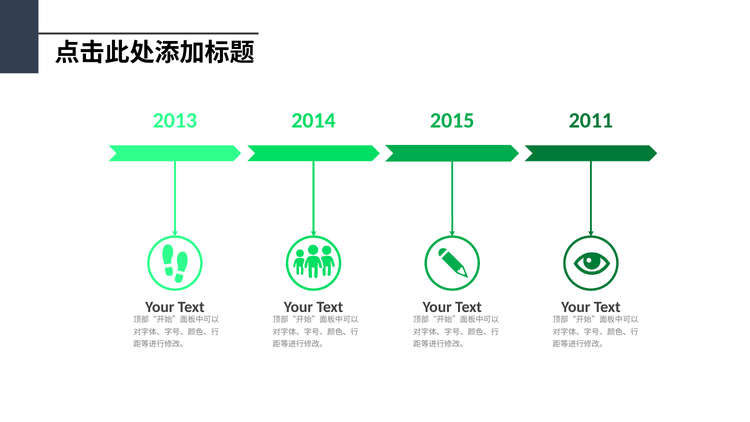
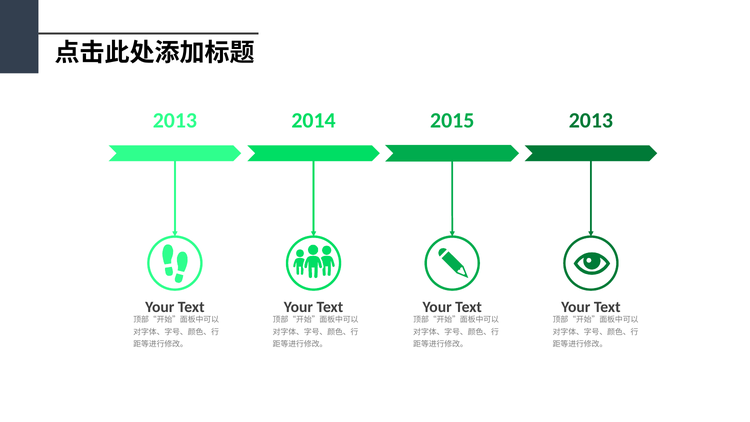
2015 2011: 2011 -> 2013 (591, 120)
